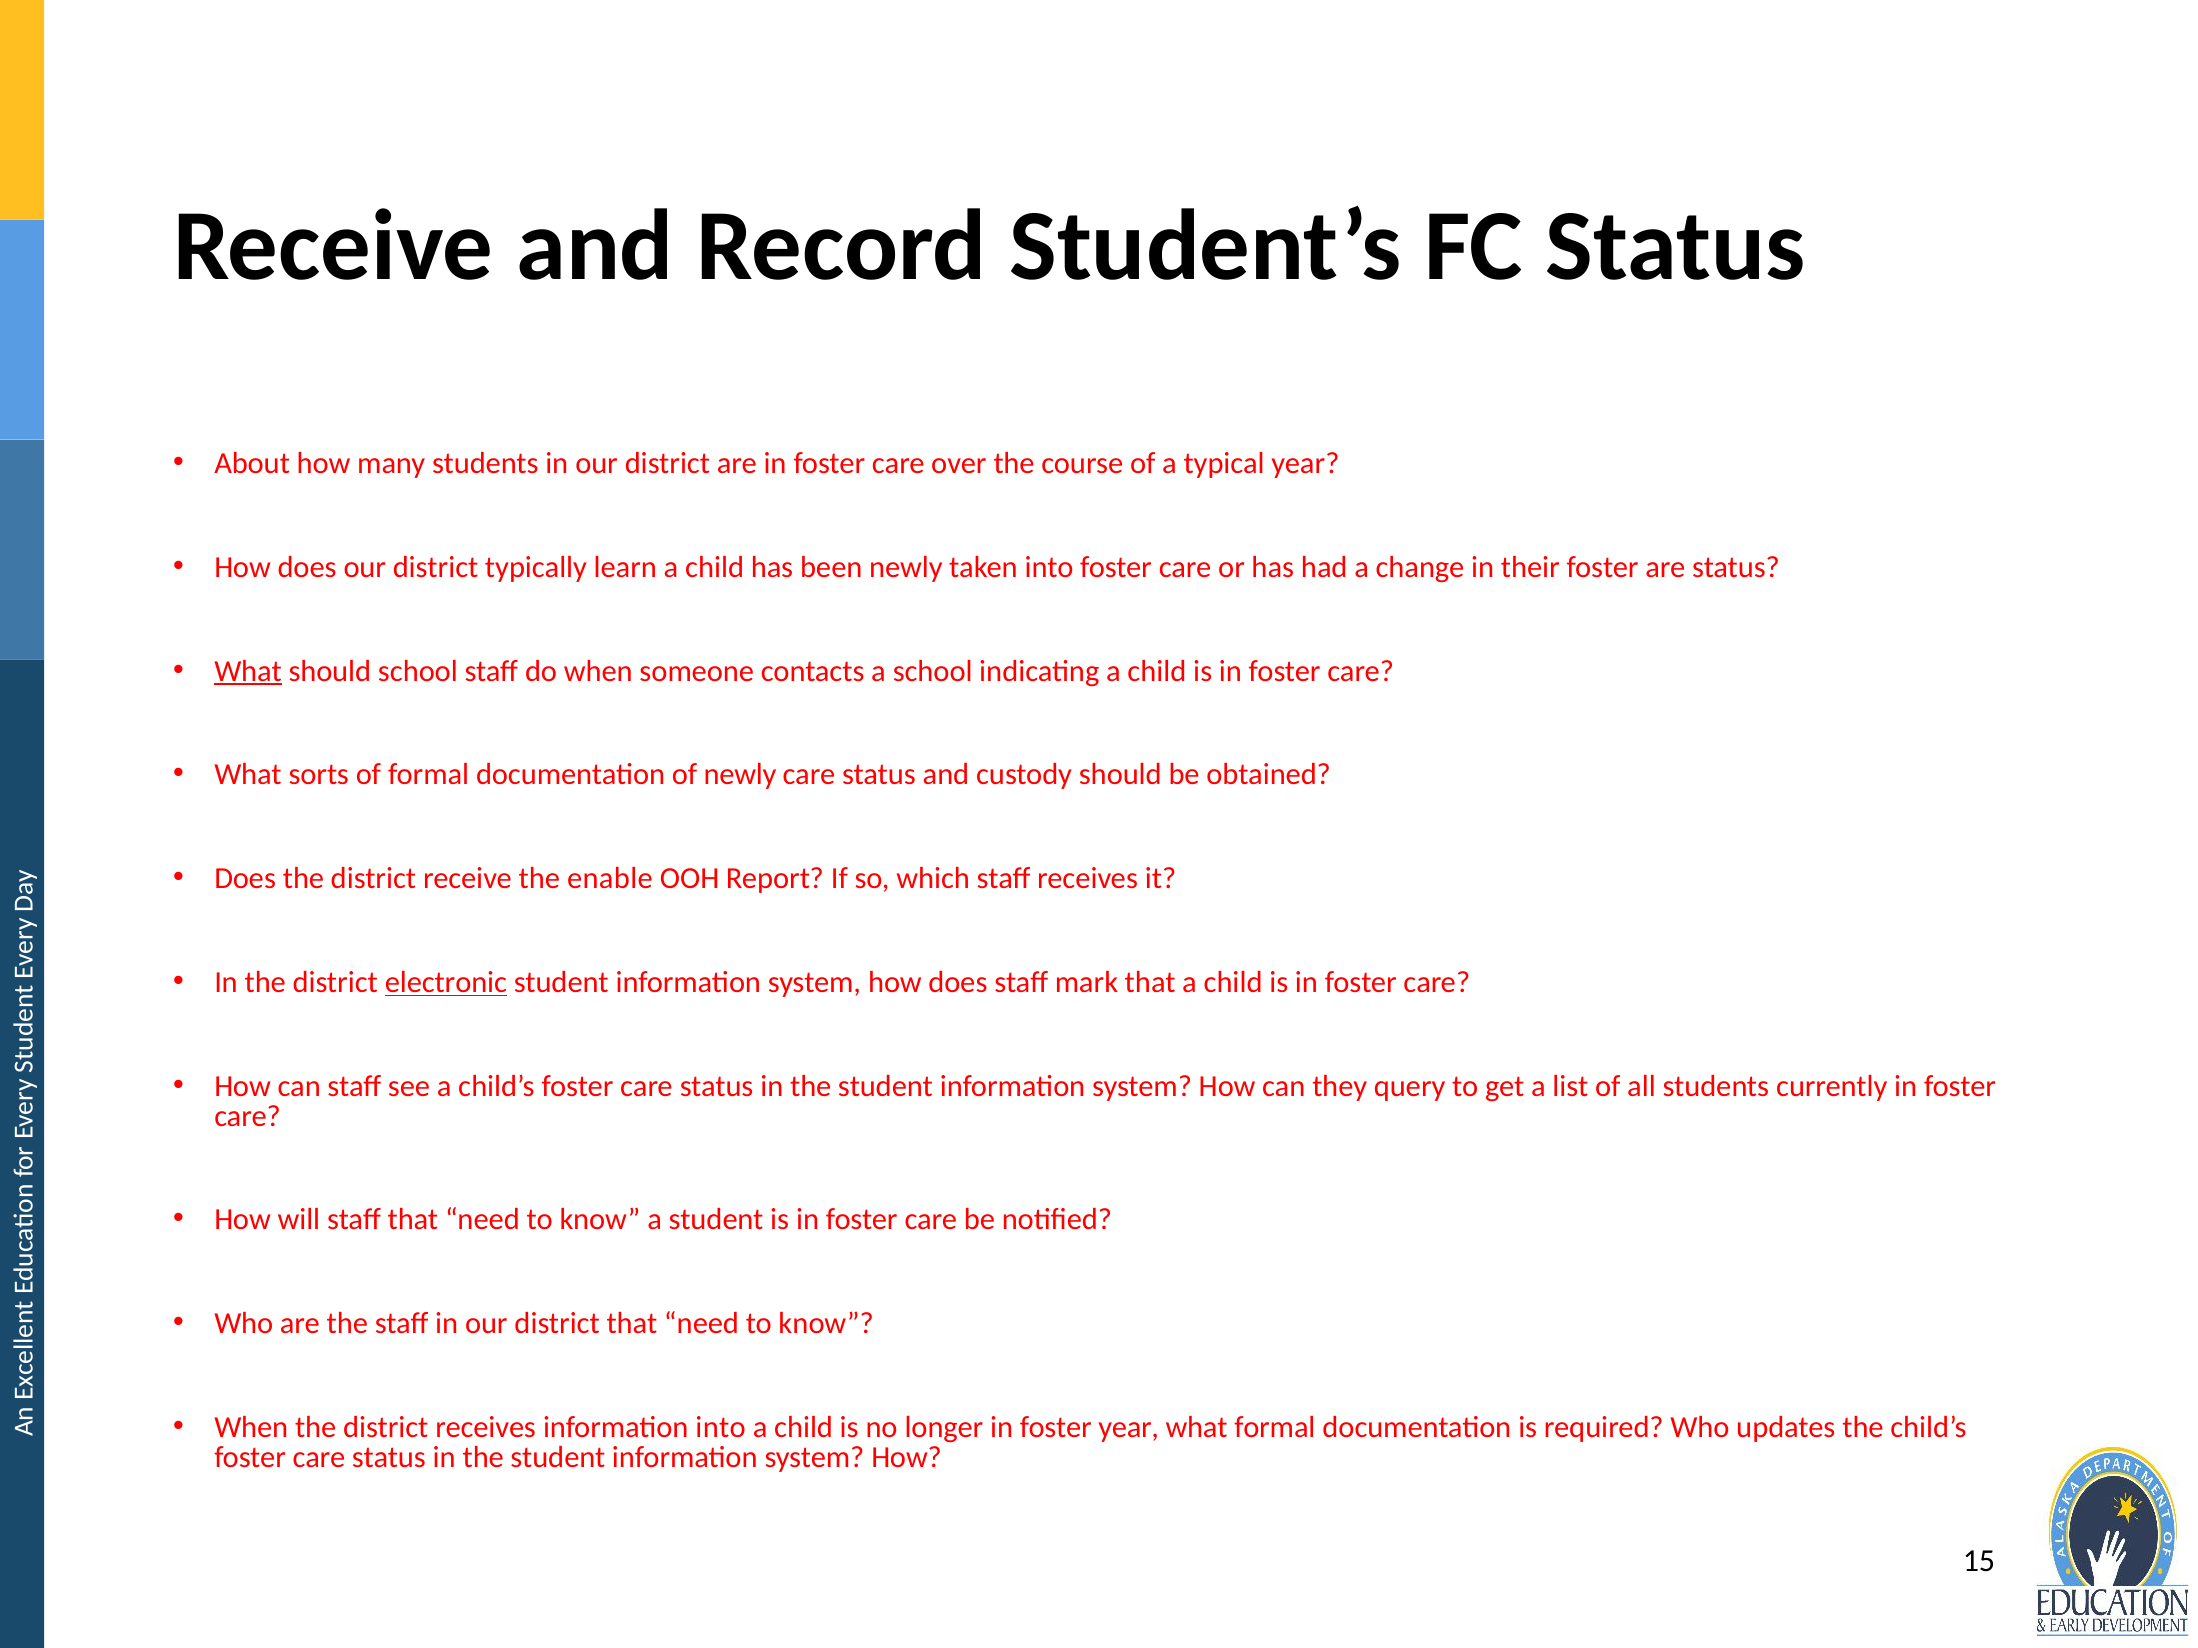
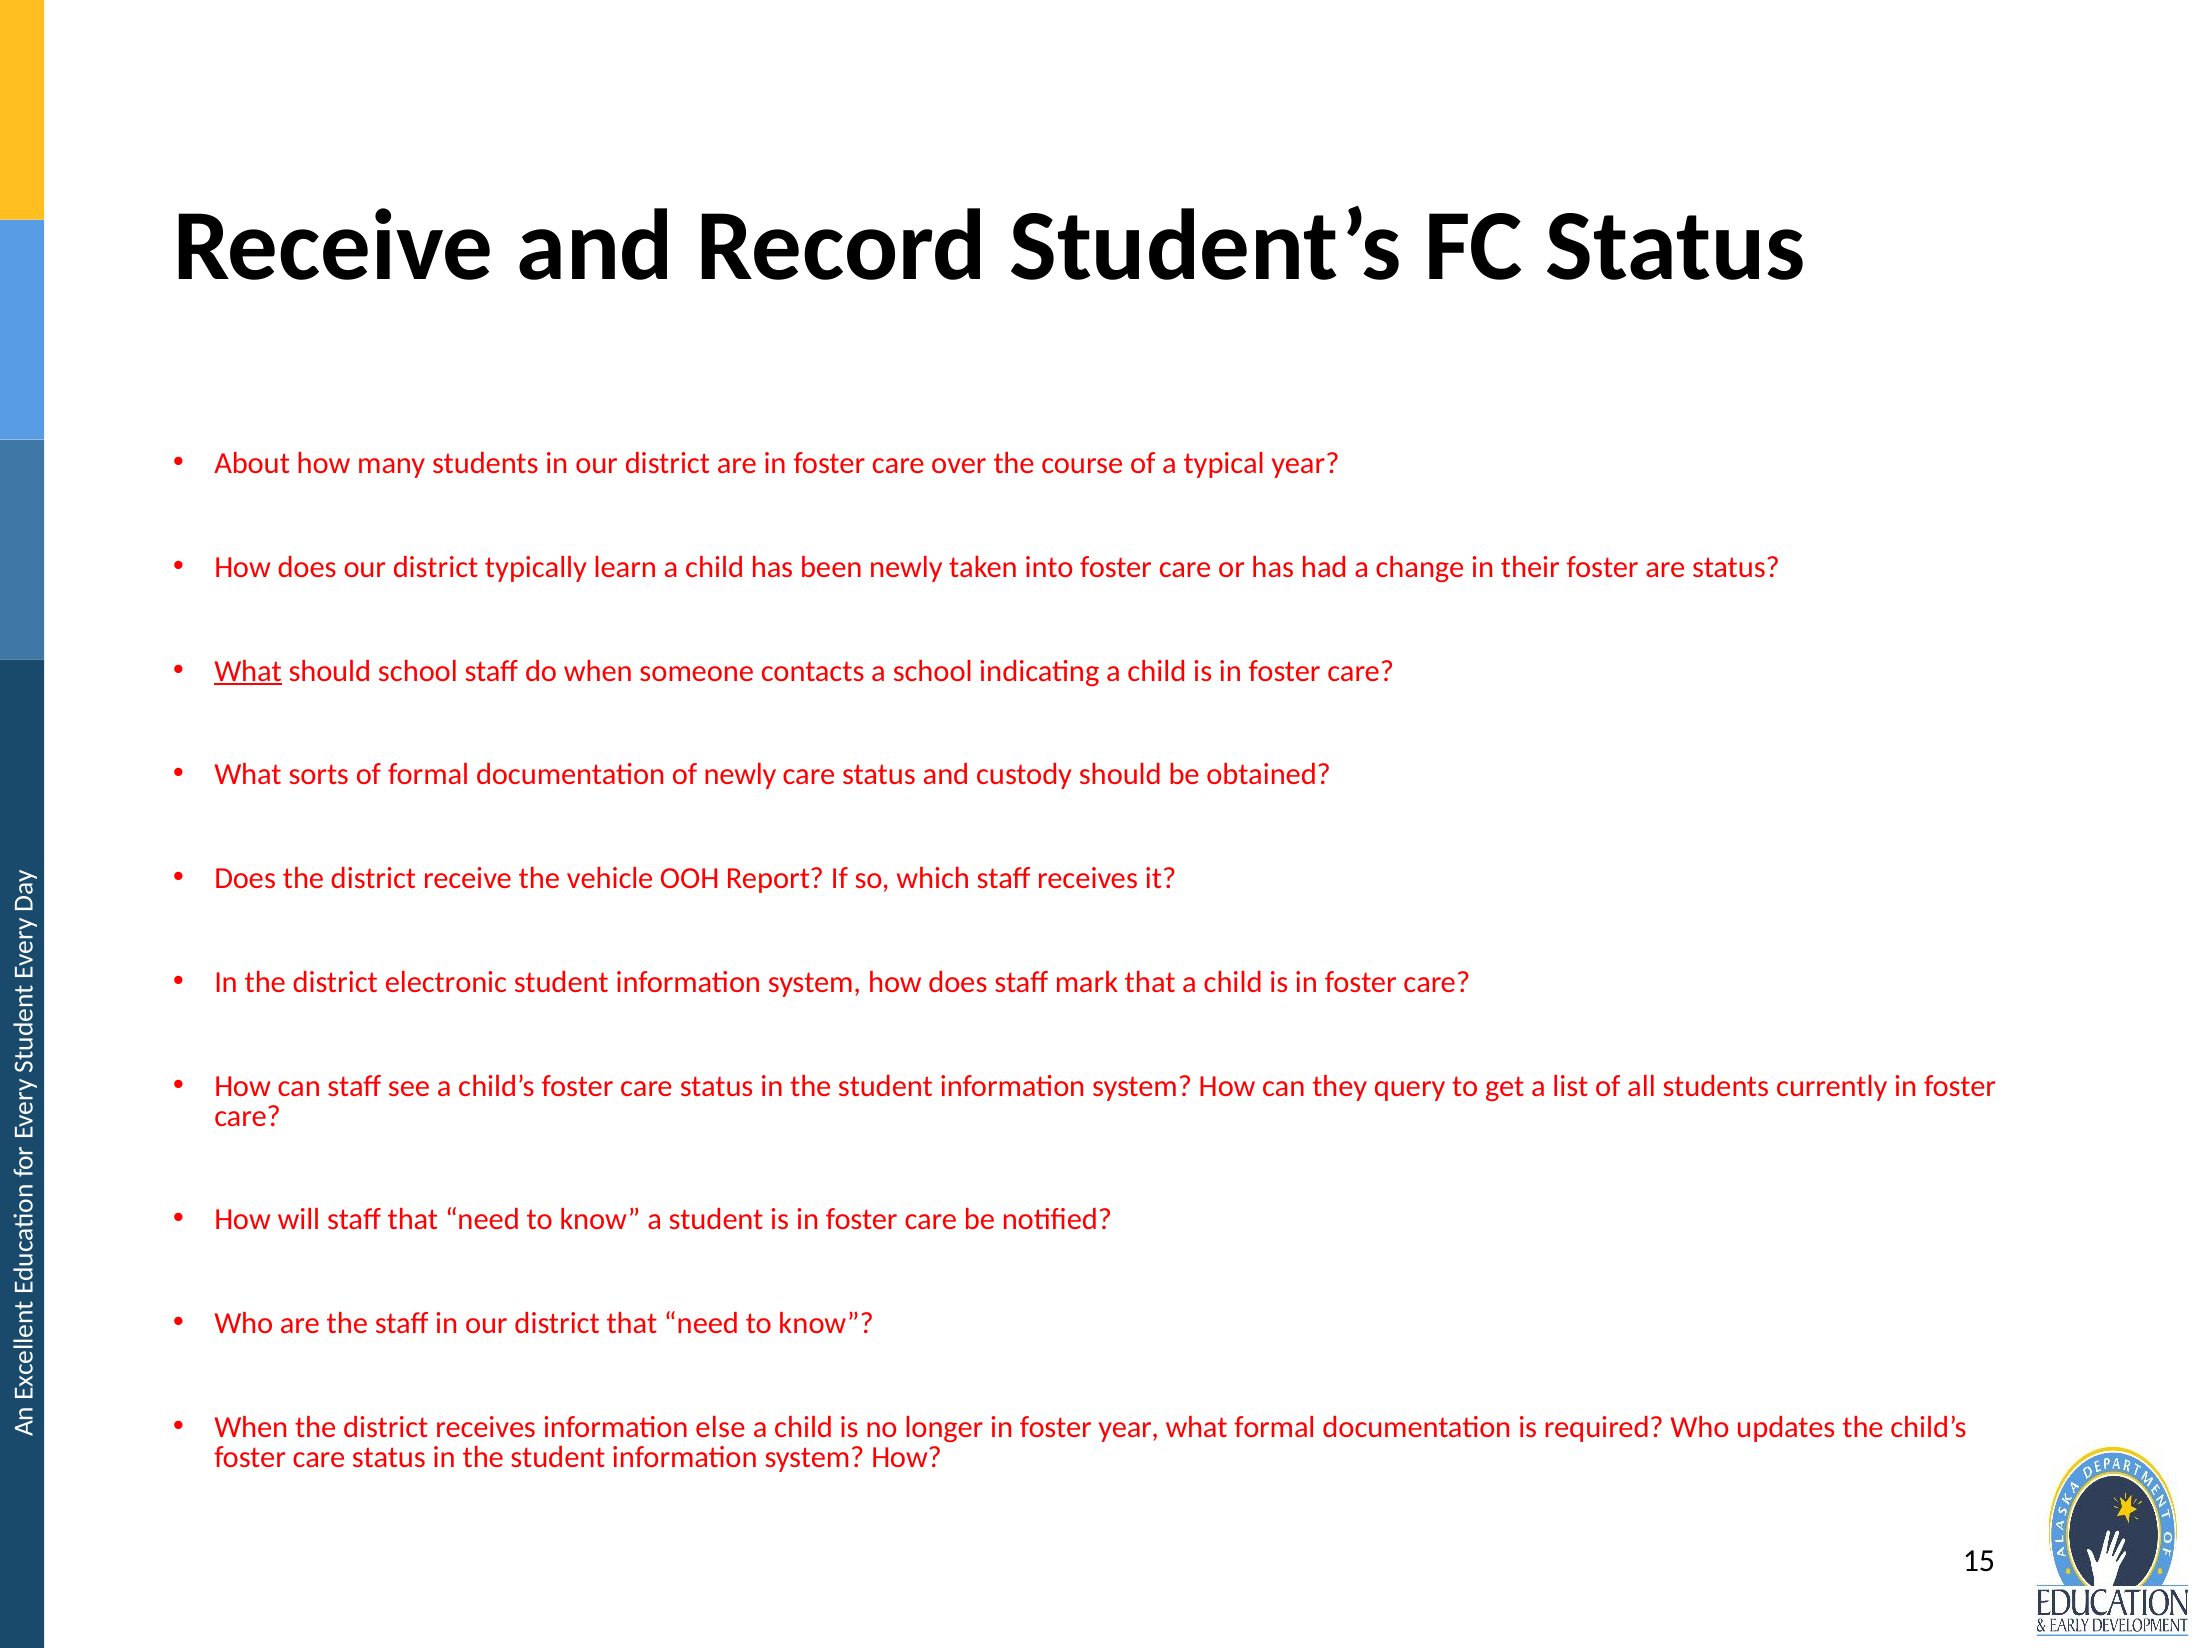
enable: enable -> vehicle (610, 879)
electronic underline: present -> none (446, 983)
information into: into -> else (721, 1428)
